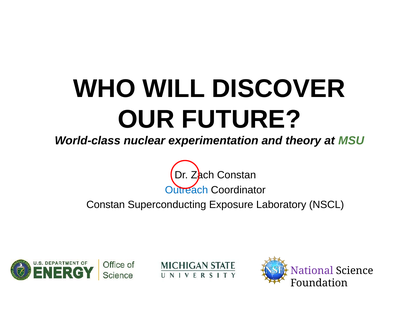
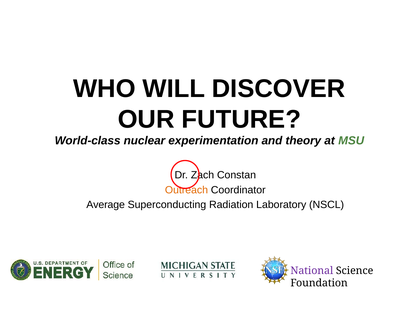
Outreach colour: blue -> orange (187, 190)
Constan: Constan -> Average (106, 205)
Exposure: Exposure -> Radiation (231, 205)
